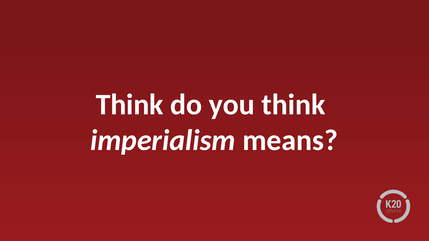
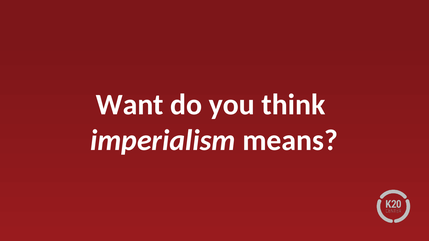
Think: Think -> Want (130, 105)
